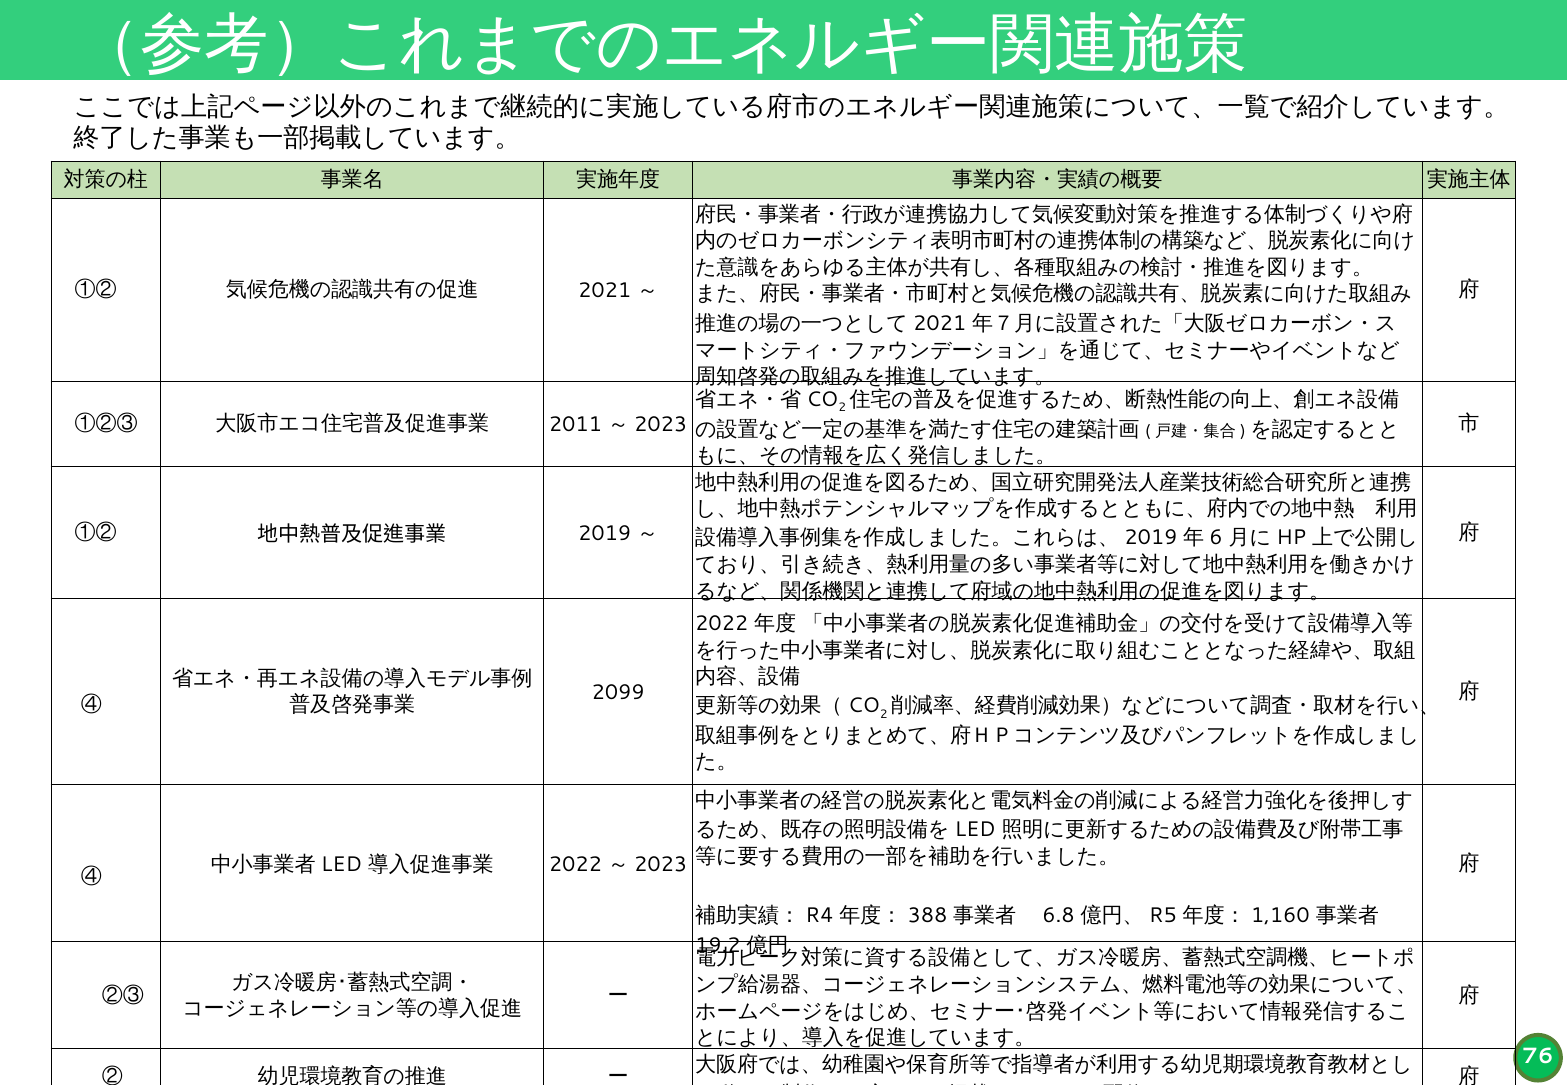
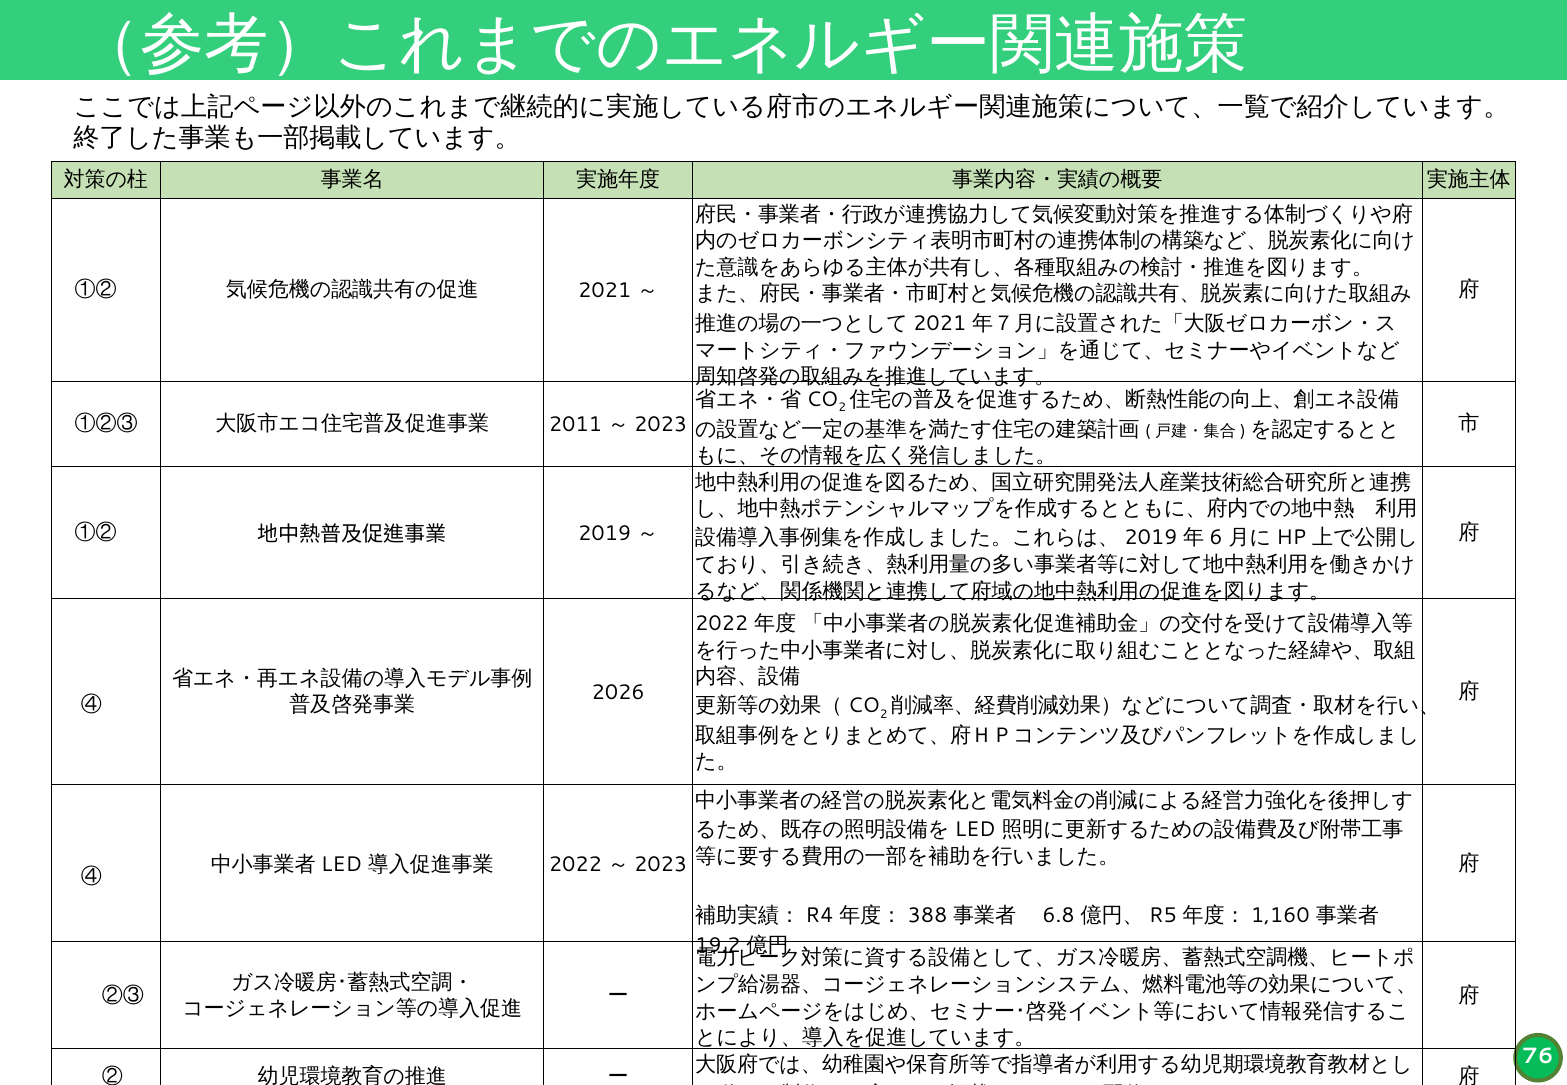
2099: 2099 -> 2026 (618, 692)
